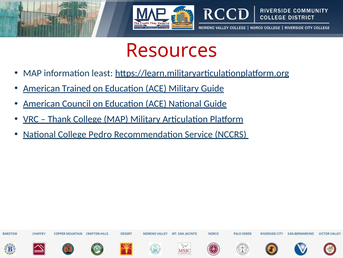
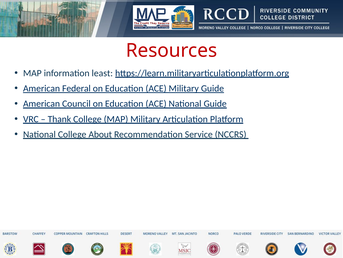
Trained: Trained -> Federal (76, 88)
Pedro: Pedro -> About (100, 134)
